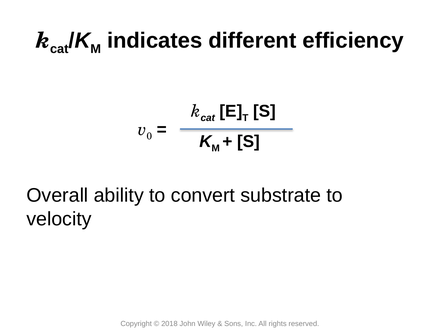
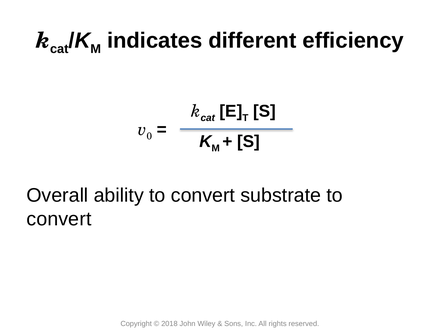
velocity: velocity -> convert (59, 219)
